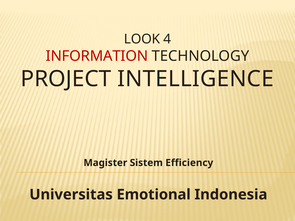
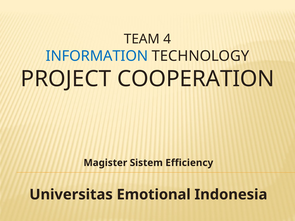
LOOK: LOOK -> TEAM (142, 39)
INFORMATION colour: red -> blue (97, 56)
INTELLIGENCE: INTELLIGENCE -> COOPERATION (196, 79)
